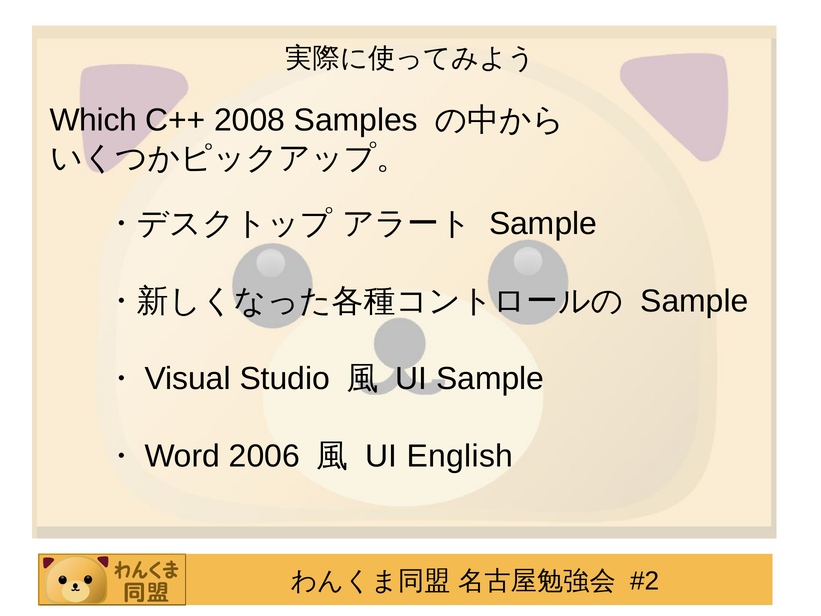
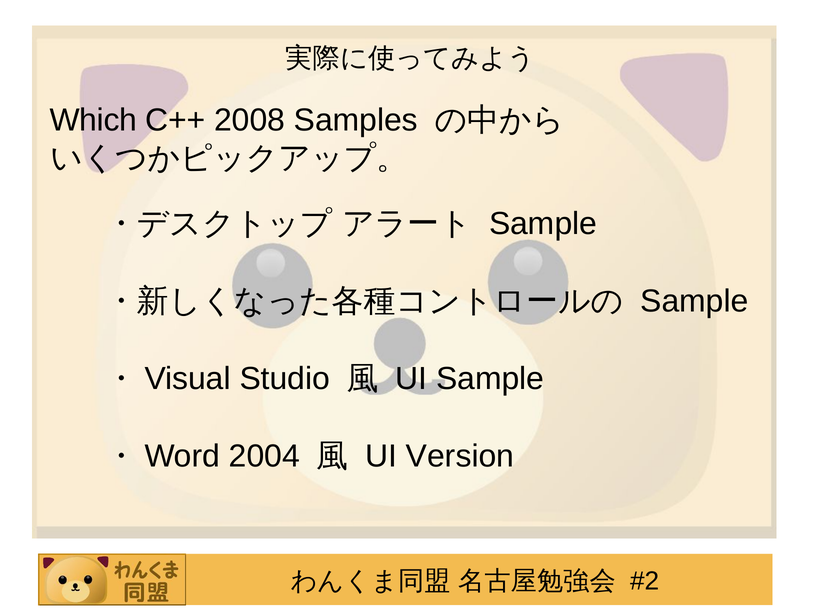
2006: 2006 -> 2004 (264, 456)
English: English -> Version (460, 456)
